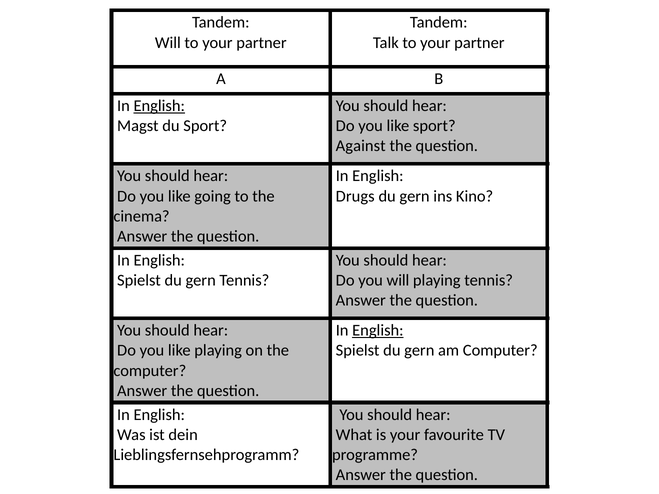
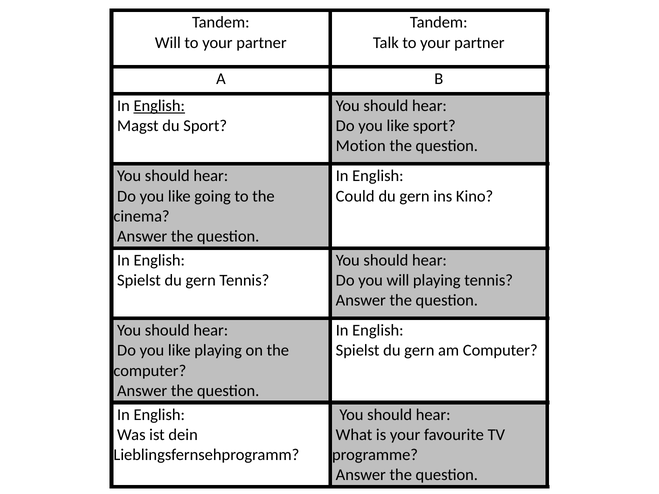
Against: Against -> Motion (361, 146)
Drugs: Drugs -> Could (355, 196)
English underline: present -> none (378, 331)
